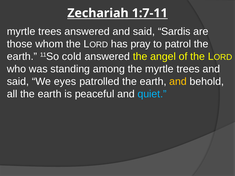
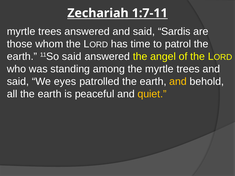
pray: pray -> time (140, 44)
11So cold: cold -> said (72, 57)
quiet colour: light blue -> yellow (152, 94)
